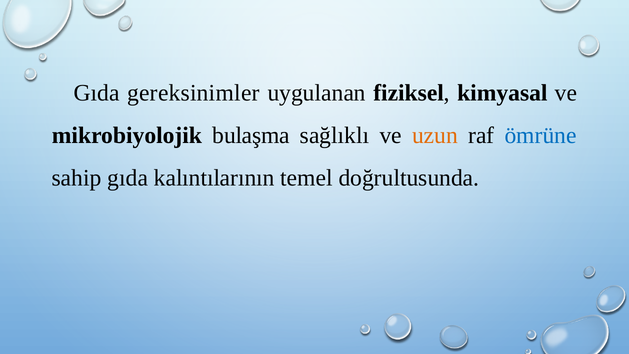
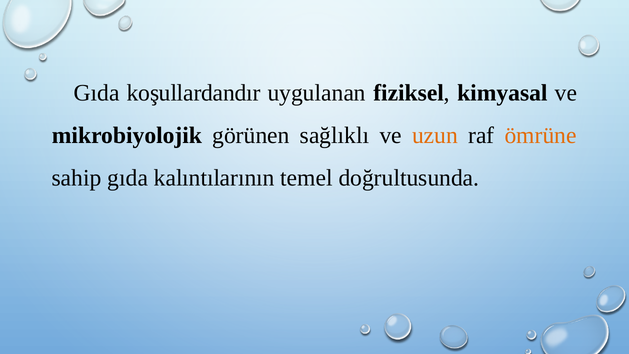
gereksinimler: gereksinimler -> koşullardandır (194, 93)
bulaşma: bulaşma -> görünen (251, 135)
ömrüne colour: blue -> orange (541, 135)
